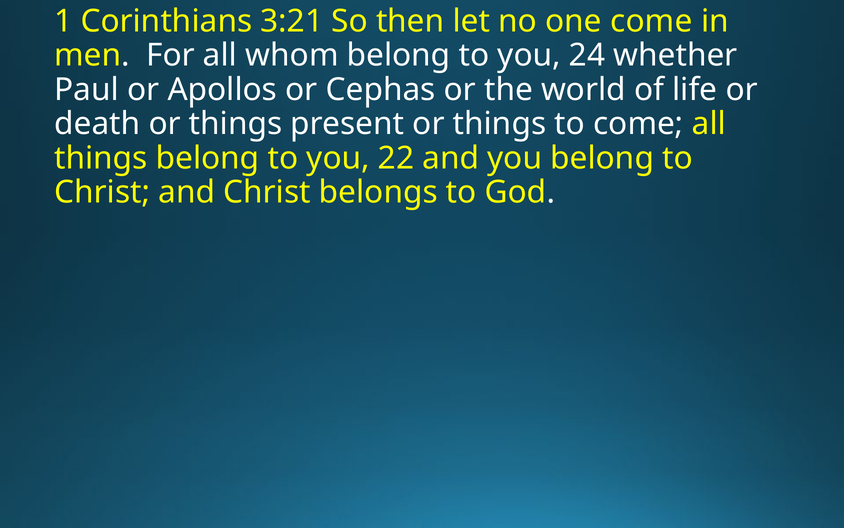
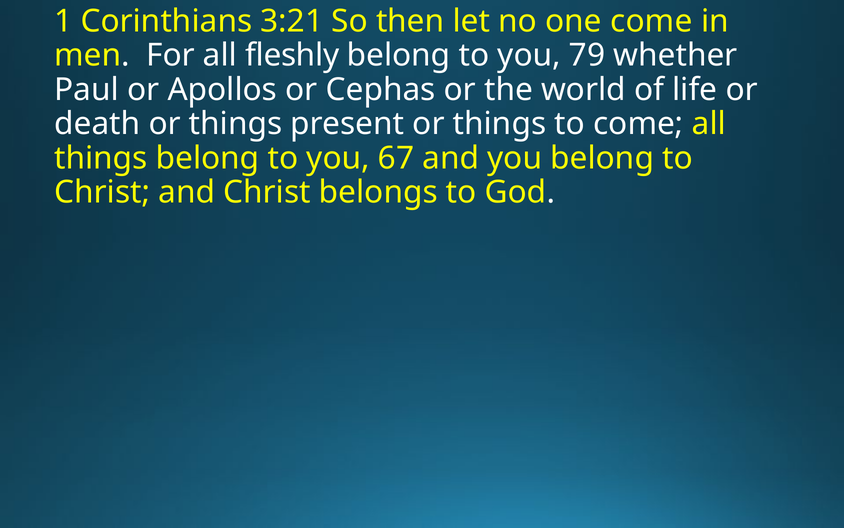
whom: whom -> fleshly (292, 55)
24: 24 -> 79 (587, 55)
22: 22 -> 67 (396, 158)
